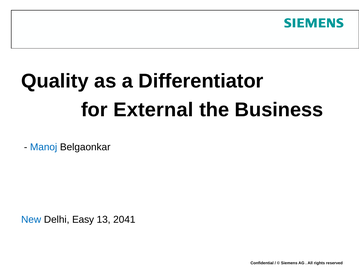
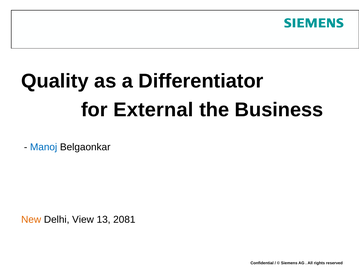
New colour: blue -> orange (31, 220)
Easy: Easy -> View (83, 220)
2041: 2041 -> 2081 (124, 220)
